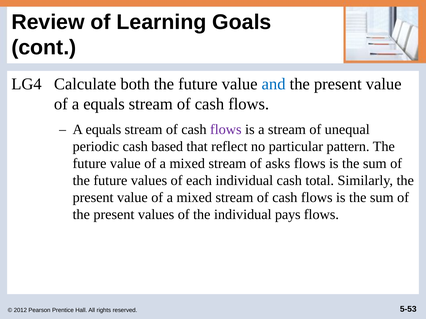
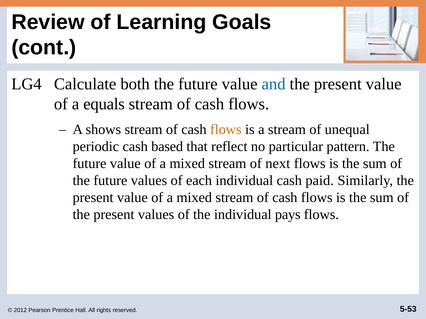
equals: equals -> shows (103, 130)
flows colour: purple -> orange (226, 130)
asks: asks -> next (278, 164)
total: total -> paid (320, 181)
